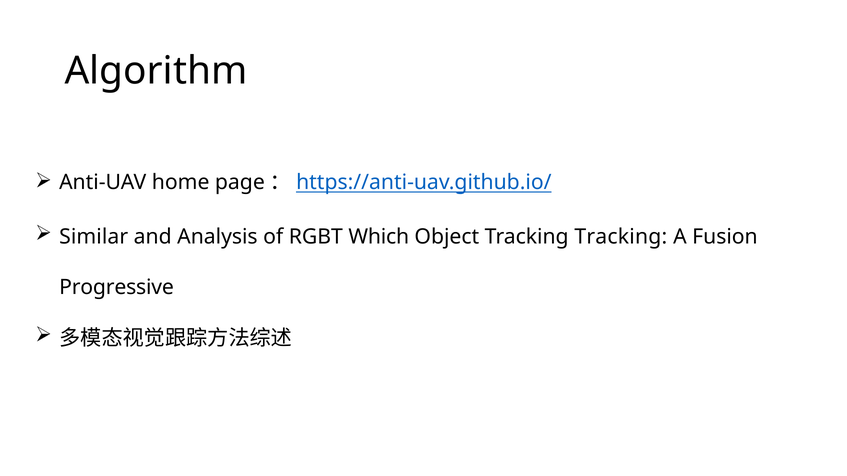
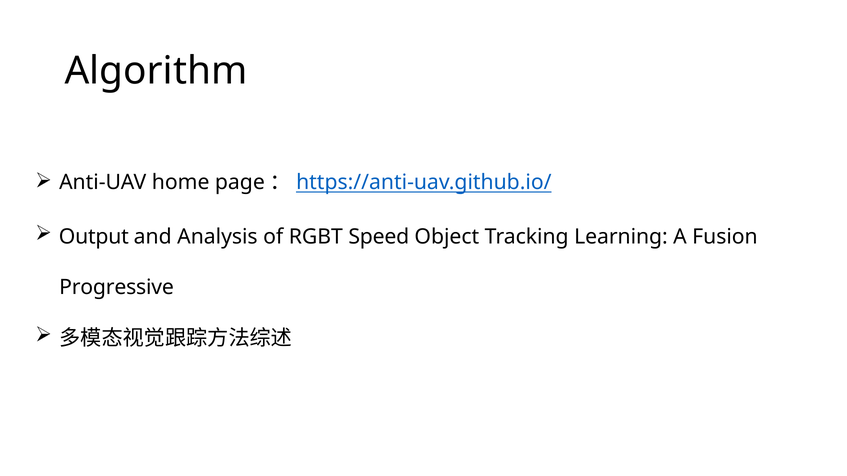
Similar: Similar -> Output (94, 237)
Which: Which -> Speed (379, 237)
Tracking Tracking: Tracking -> Learning (621, 237)
